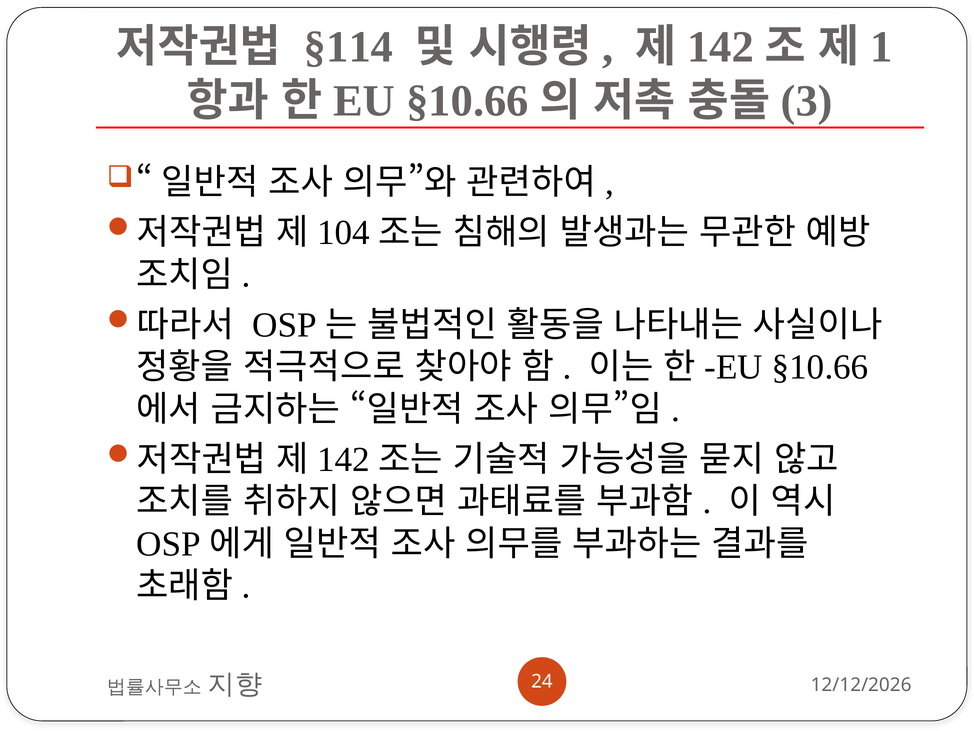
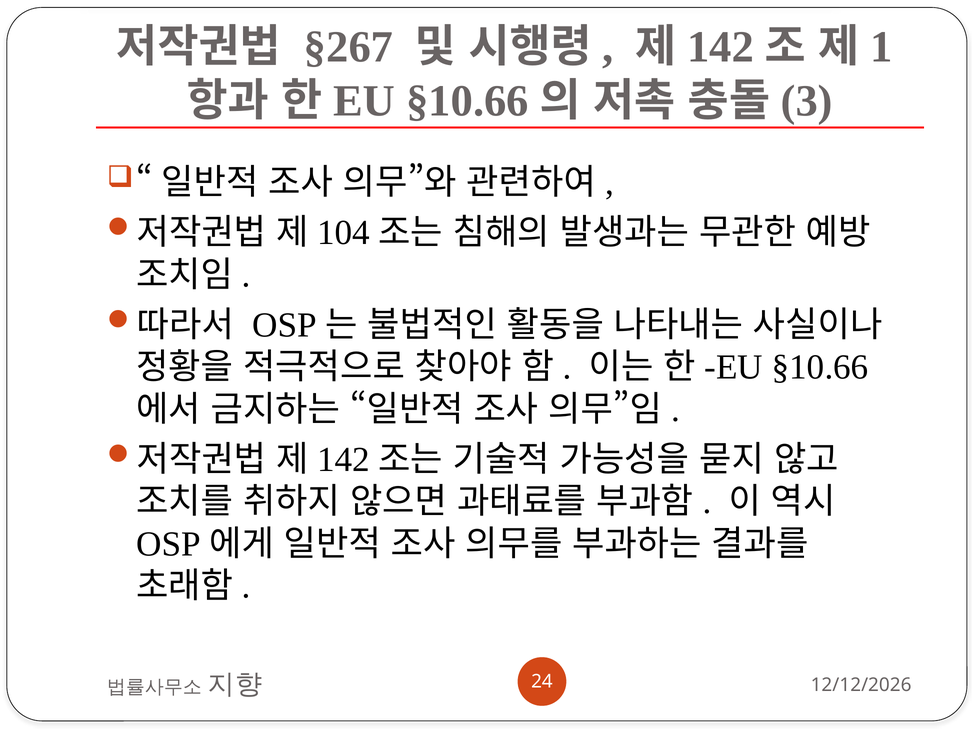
§114: §114 -> §267 (349, 47)
